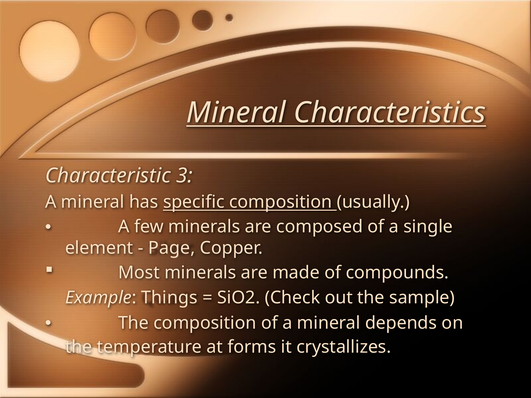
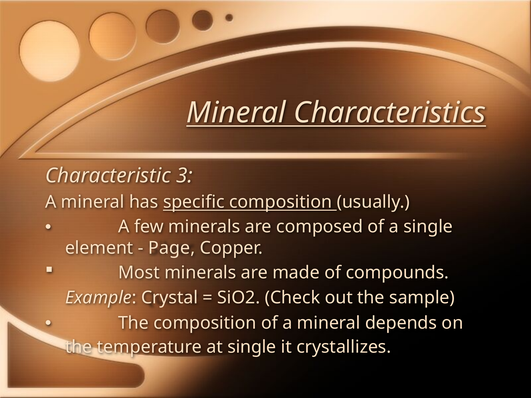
Things: Things -> Crystal (170, 298)
at forms: forms -> single (252, 347)
